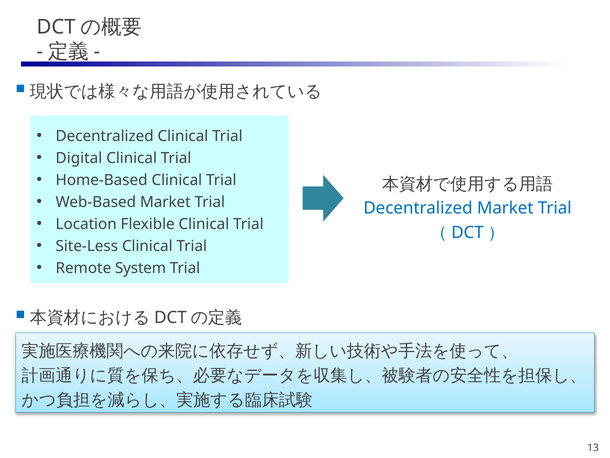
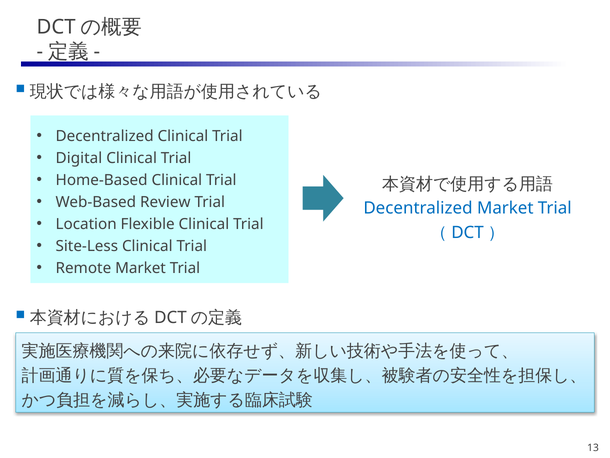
Web-Based Market: Market -> Review (165, 202)
Remote System: System -> Market (140, 268)
